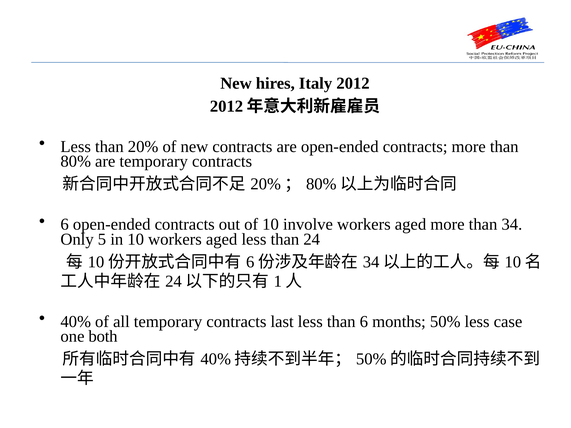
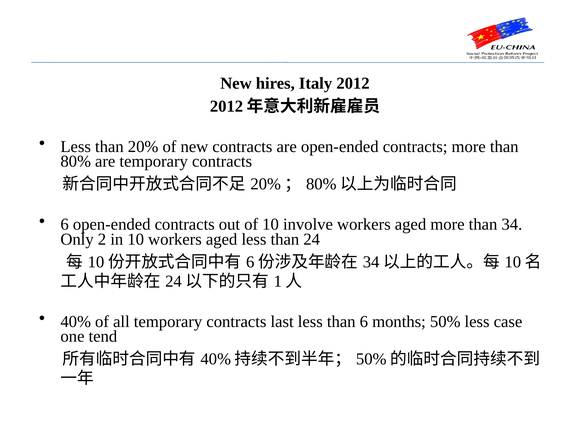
5: 5 -> 2 (102, 239)
both: both -> tend (103, 337)
